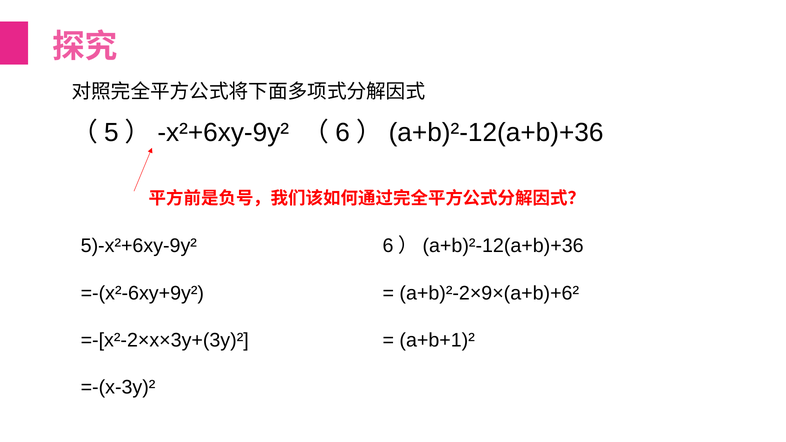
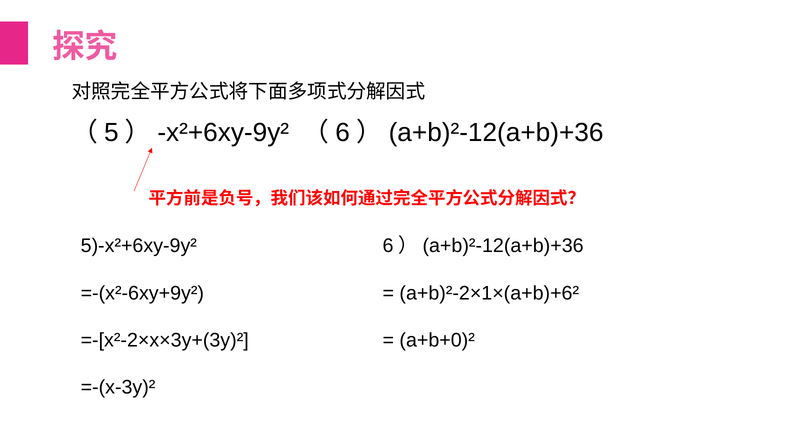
a+b)²-2×9×(a+b)+6²: a+b)²-2×9×(a+b)+6² -> a+b)²-2×1×(a+b)+6² (489, 293)
a+b+1)²: a+b+1)² -> a+b+0)² (437, 340)
